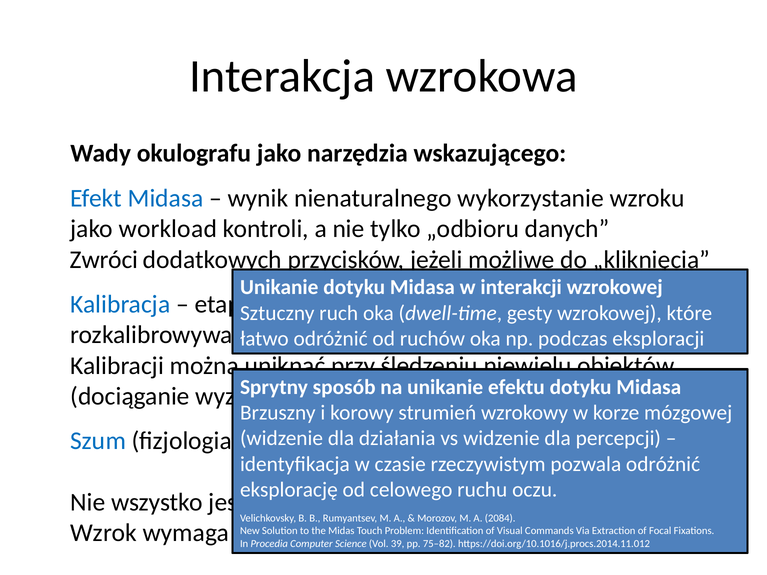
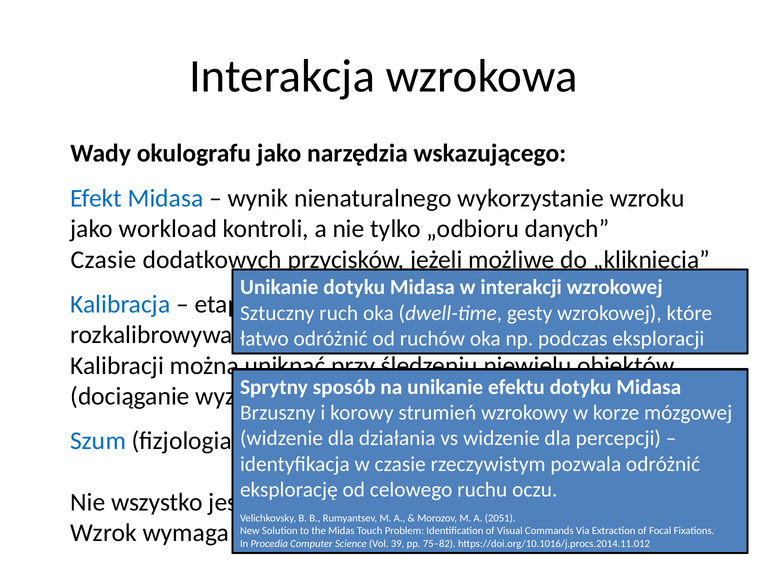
Zwróci: Zwróci -> Czasie (104, 260)
2084: 2084 -> 2051 (500, 518)
